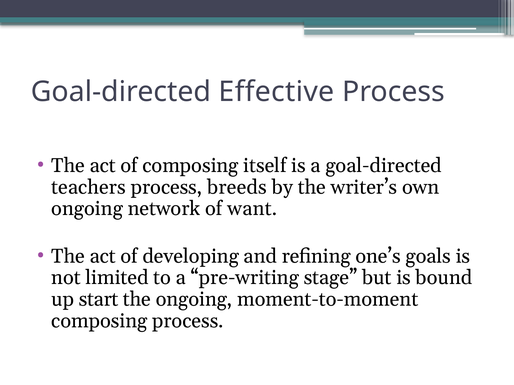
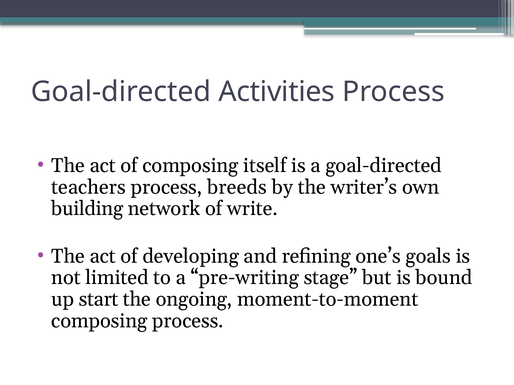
Effective: Effective -> Activities (277, 92)
ongoing: ongoing -> building (87, 209)
want: want -> write (252, 209)
